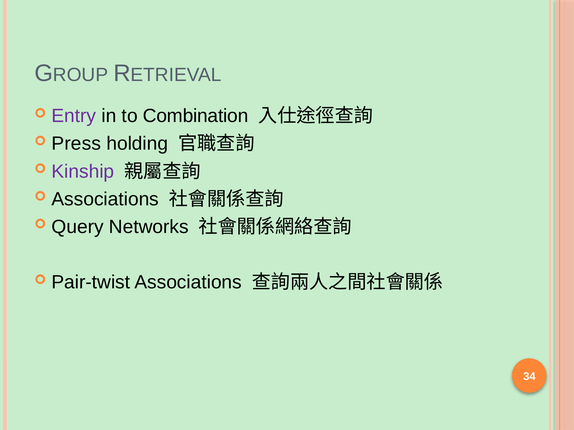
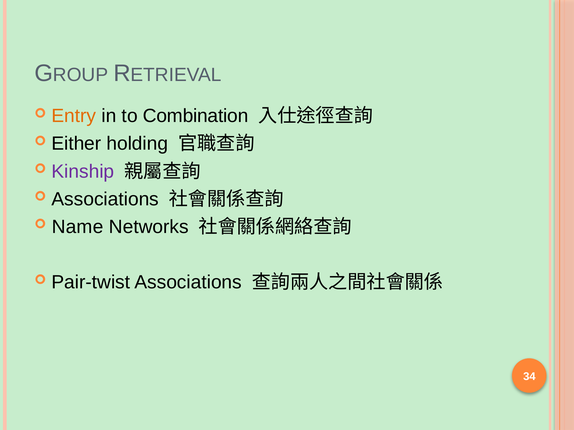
Entry colour: purple -> orange (74, 116)
Press: Press -> Either (76, 144)
Query: Query -> Name (78, 227)
